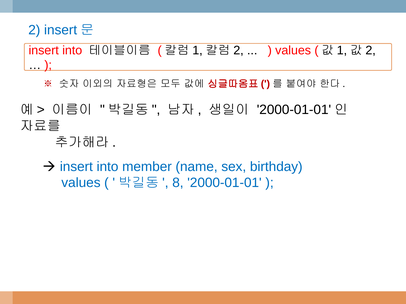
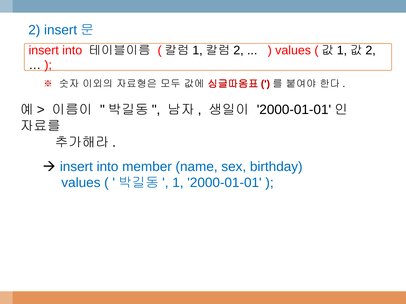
8: 8 -> 1 (178, 183)
